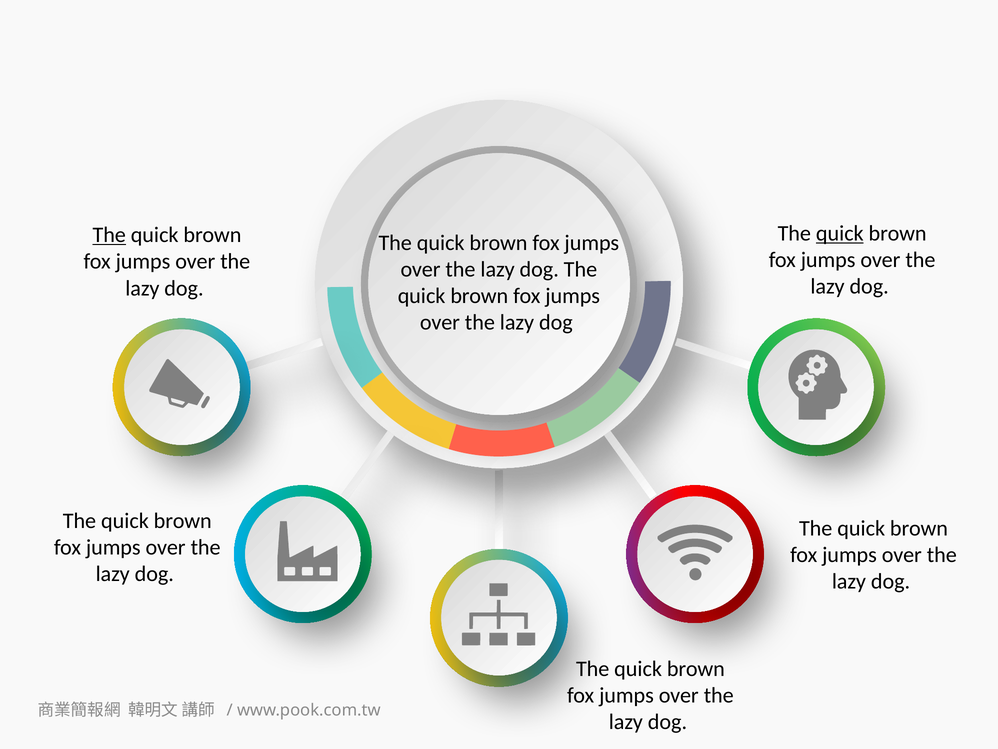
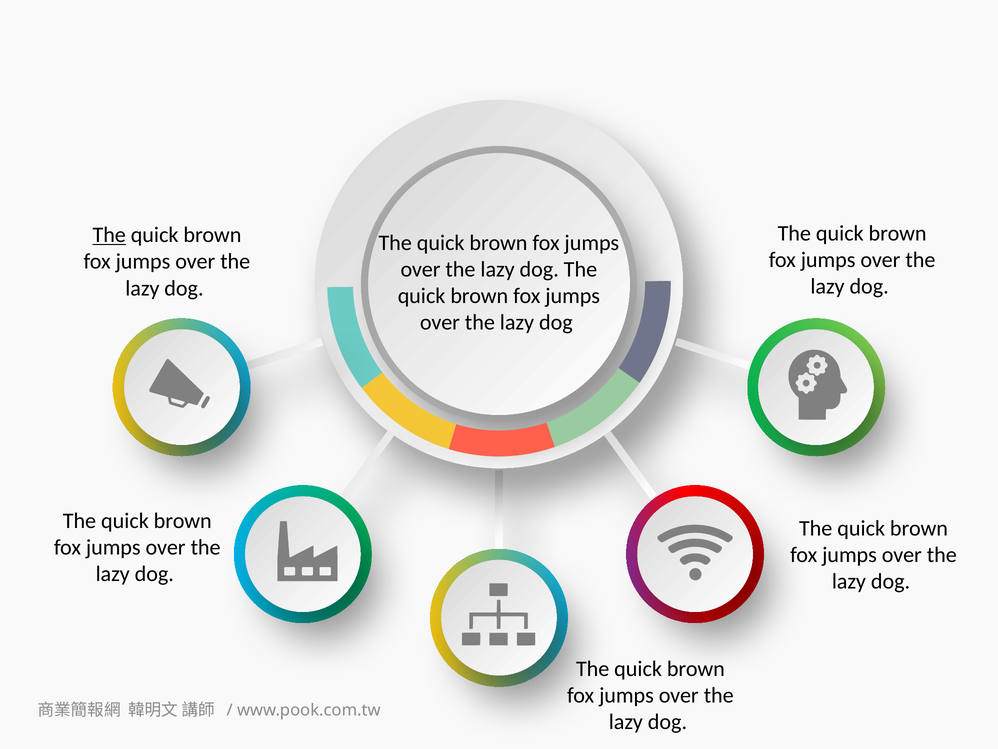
quick underline: present -> none (840, 233)
